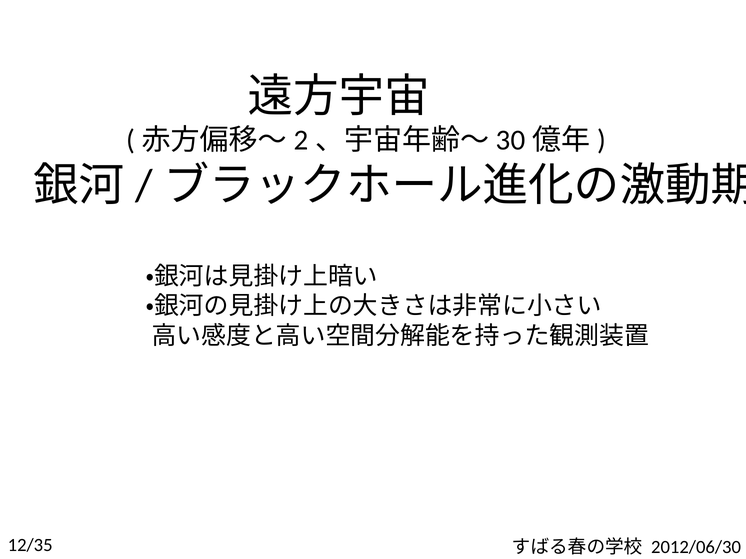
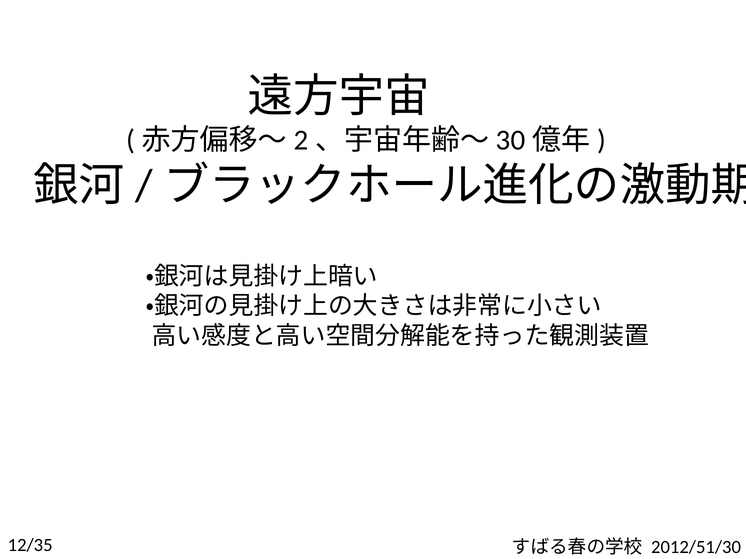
2012/06/30: 2012/06/30 -> 2012/51/30 (696, 548)
